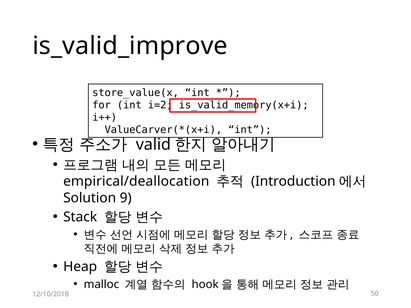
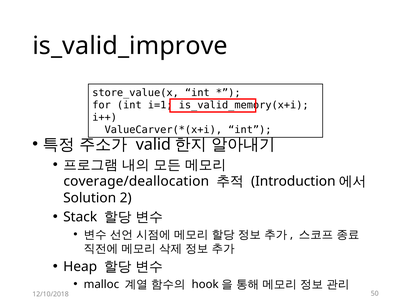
i=2: i=2 -> i=1 (160, 105)
empirical/deallocation: empirical/deallocation -> coverage/deallocation (136, 182)
9: 9 -> 2 (126, 198)
